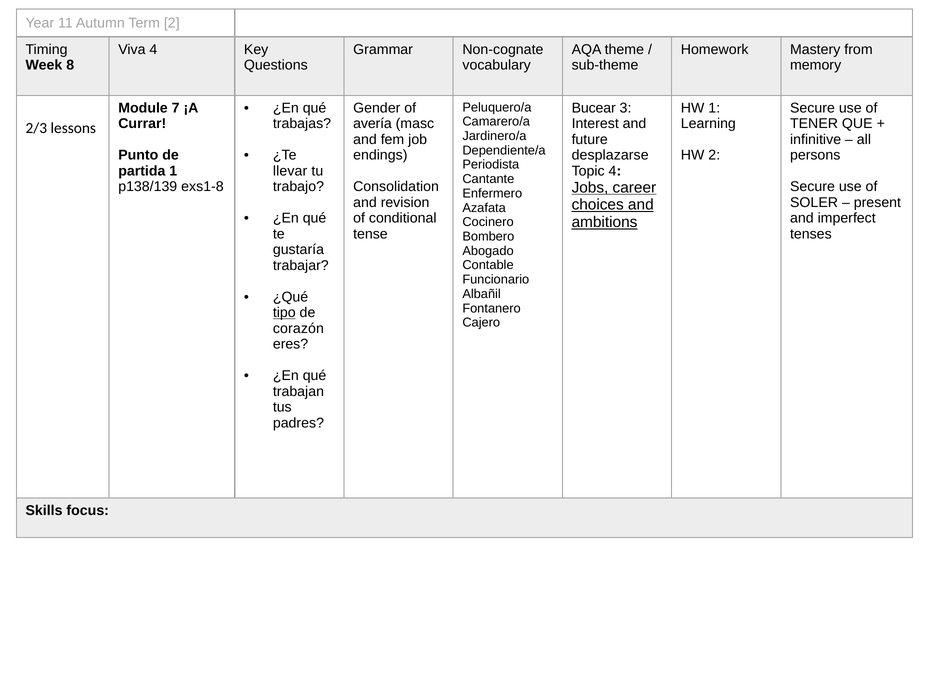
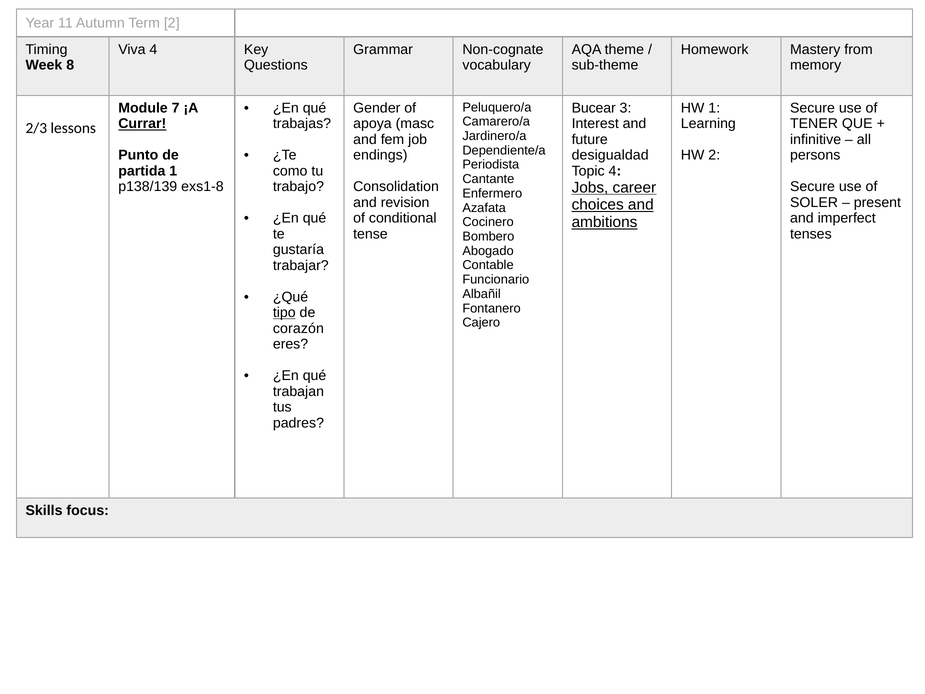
Currar underline: none -> present (142, 124)
avería: avería -> apoya (372, 124)
desplazarse: desplazarse -> desigualdad (610, 155)
llevar: llevar -> como (290, 171)
